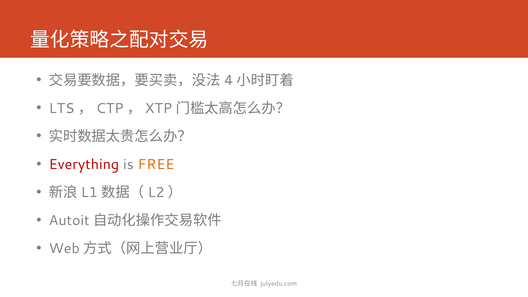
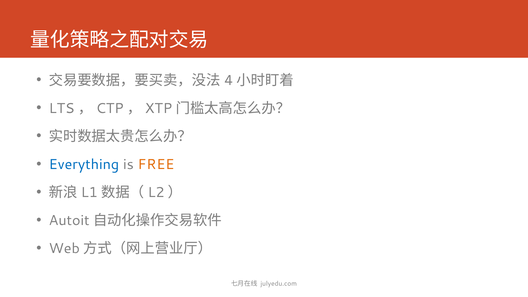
Everything colour: red -> blue (84, 164)
